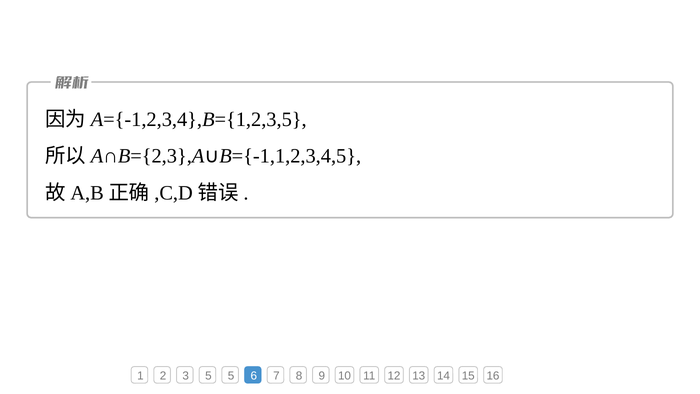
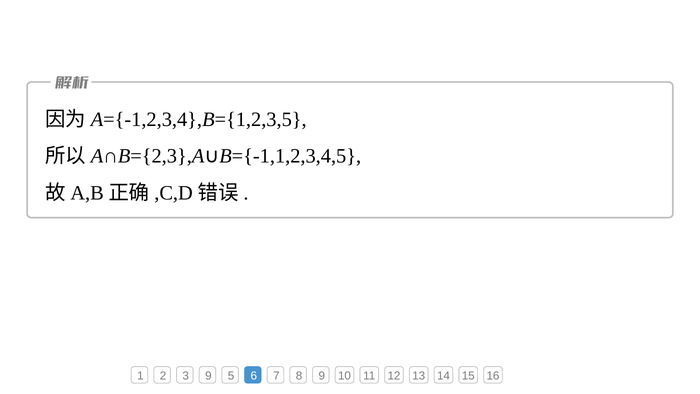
3 5: 5 -> 9 (208, 375)
